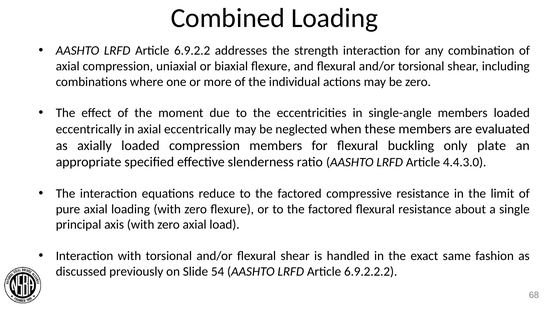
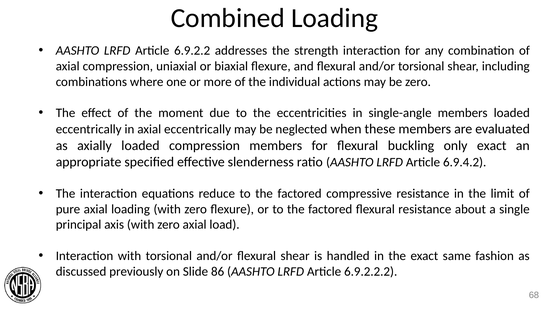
only plate: plate -> exact (492, 145)
4.4.3.0: 4.4.3.0 -> 6.9.4.2 (465, 162)
54: 54 -> 86 (218, 271)
